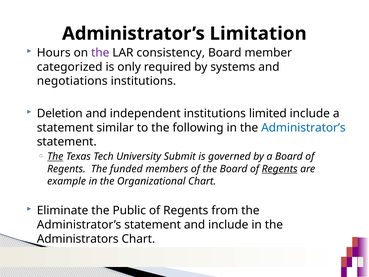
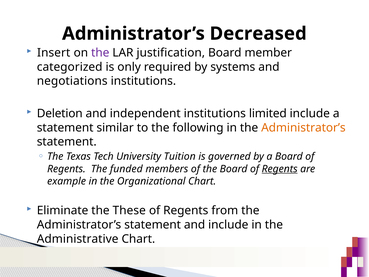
Limitation: Limitation -> Decreased (258, 34)
Hours: Hours -> Insert (54, 53)
consistency: consistency -> justification (171, 53)
Administrator’s colour: blue -> orange (303, 128)
The underline: present -> none (55, 156)
Submit: Submit -> Tuition (180, 156)
Public: Public -> These (129, 210)
Administrators: Administrators -> Administrative (78, 239)
